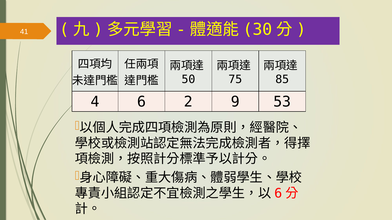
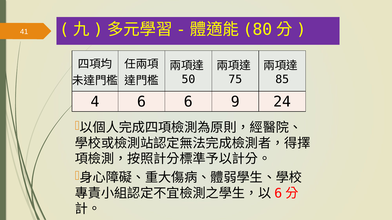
30: 30 -> 80 (258, 29)
6 2: 2 -> 6 (188, 102)
53: 53 -> 24 (282, 102)
